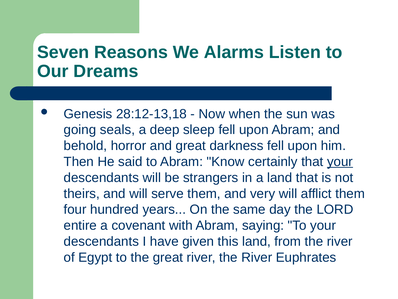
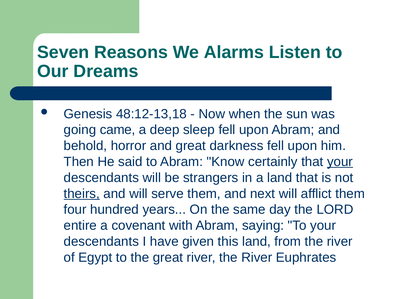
28:12-13,18: 28:12-13,18 -> 48:12-13,18 (151, 114)
seals: seals -> came (118, 130)
theirs underline: none -> present (82, 193)
very: very -> next (263, 193)
